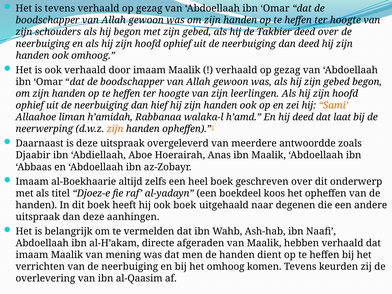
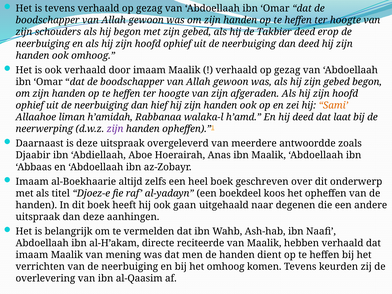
deed over: over -> erop (328, 32)
leerlingen: leerlingen -> afgeraden (255, 94)
zijn colour: orange -> purple (115, 129)
ook boek: boek -> gaan (185, 205)
afgeraden: afgeraden -> reciteerde (201, 243)
